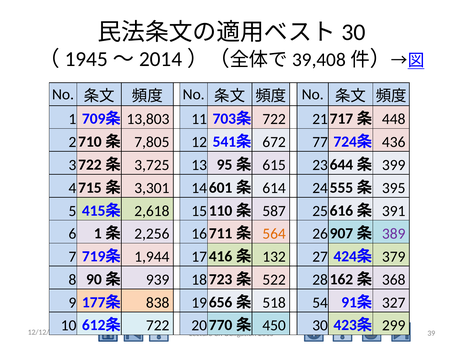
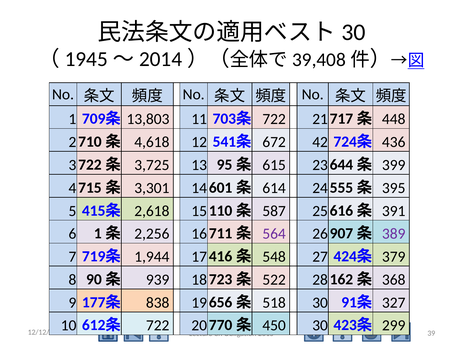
7,805: 7,805 -> 4,618 (152, 142)
77: 77 -> 42 (320, 142)
564 colour: orange -> purple (274, 233)
132: 132 -> 548 (274, 256)
518 54: 54 -> 30 (320, 302)
